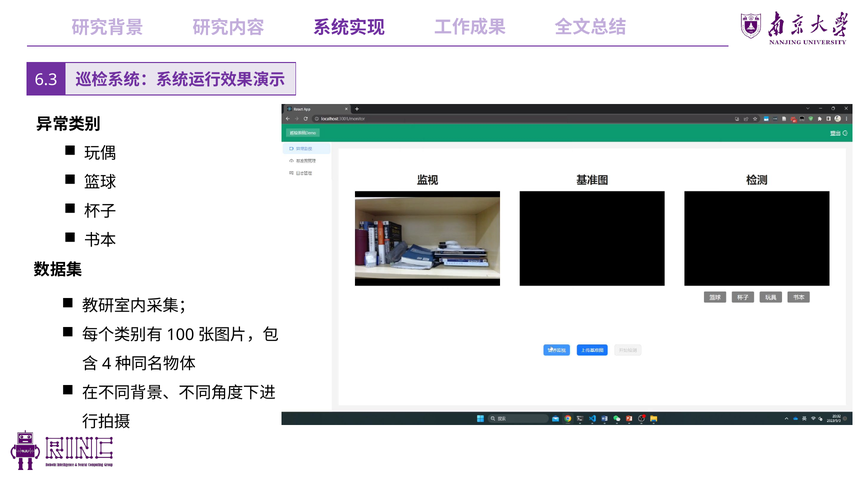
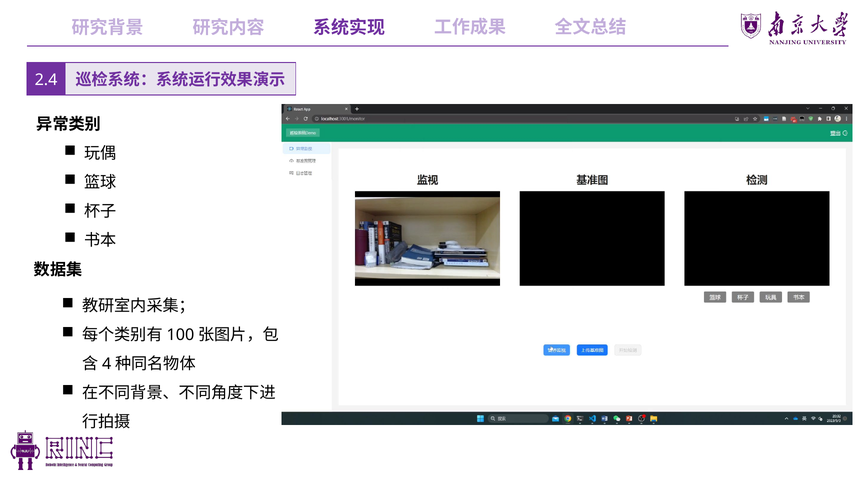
6.3: 6.3 -> 2.4 (46, 80)
